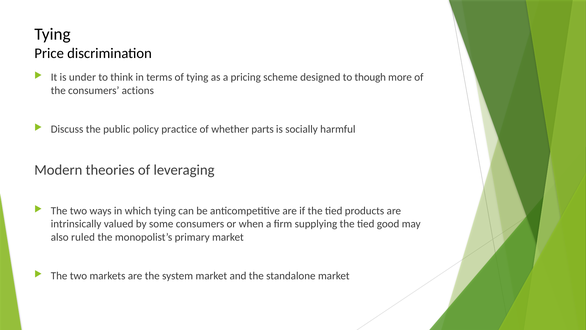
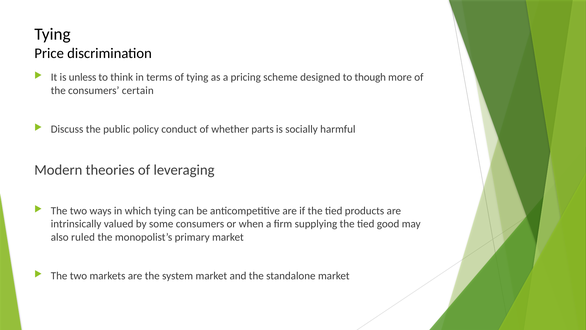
under: under -> unless (83, 77)
actions: actions -> certain (138, 90)
practice: practice -> conduct (179, 129)
